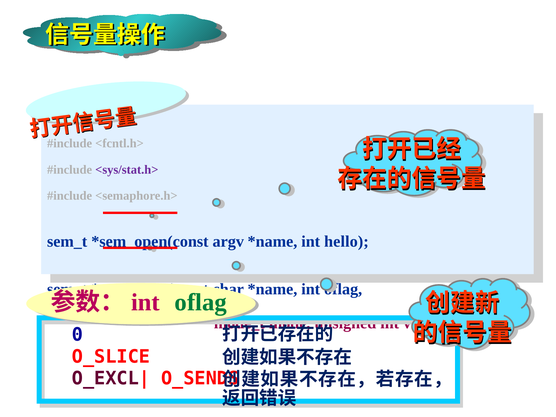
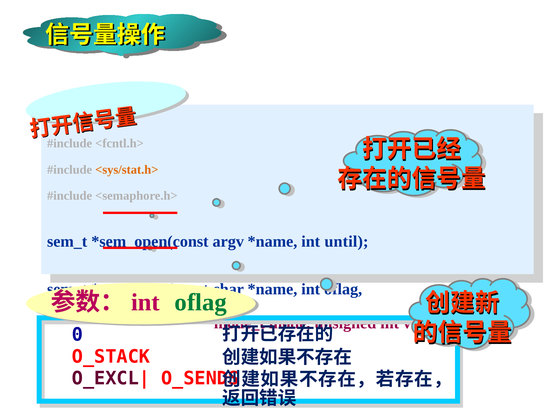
<sys/stat.h> colour: purple -> orange (127, 170)
hello: hello -> until (346, 242)
O_SLICE: O_SLICE -> O_STACK (111, 357)
